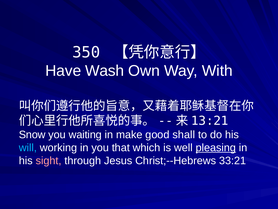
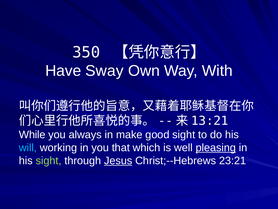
Wash: Wash -> Sway (104, 71)
Snow: Snow -> While (32, 134)
waiting: waiting -> always (85, 134)
good shall: shall -> sight (184, 134)
sight colour: pink -> light green (49, 160)
Jesus underline: none -> present (118, 160)
33:21: 33:21 -> 23:21 (233, 160)
